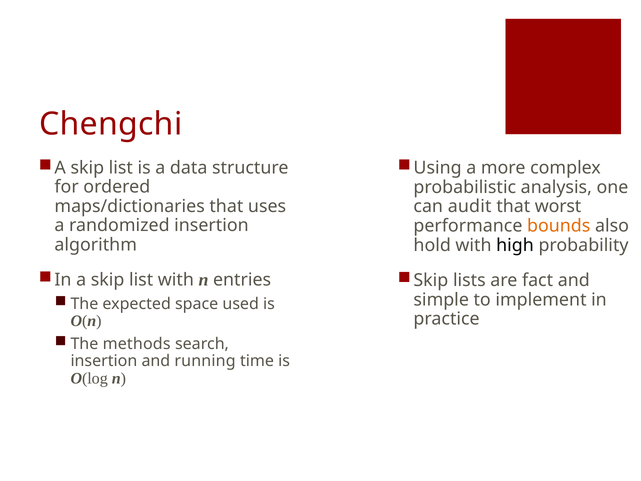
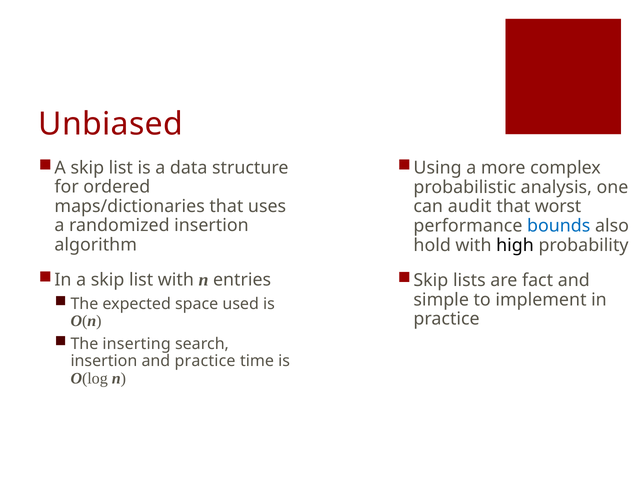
Chengchi: Chengchi -> Unbiased (111, 124)
bounds colour: orange -> blue (559, 226)
methods: methods -> inserting (137, 344)
and running: running -> practice (205, 361)
